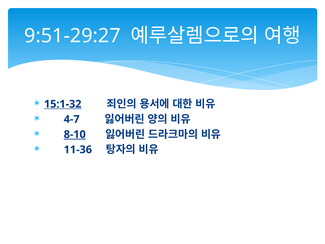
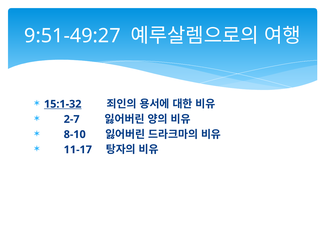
9:51-29:27: 9:51-29:27 -> 9:51-49:27 (72, 36)
4-7: 4-7 -> 2-7 (72, 119)
8-10 underline: present -> none (75, 134)
11-36: 11-36 -> 11-17 (78, 149)
